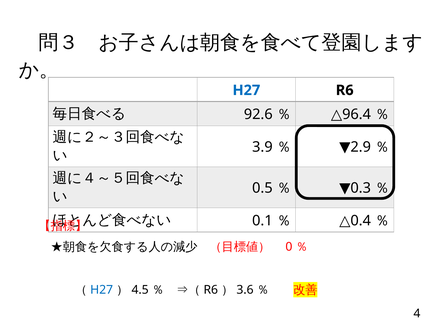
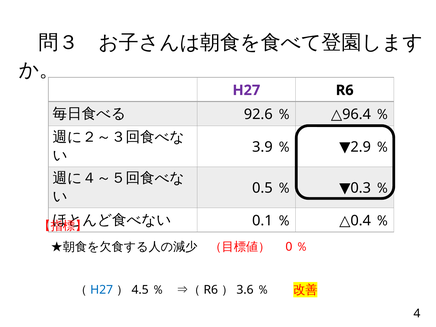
H27 colour: blue -> purple (246, 90)
